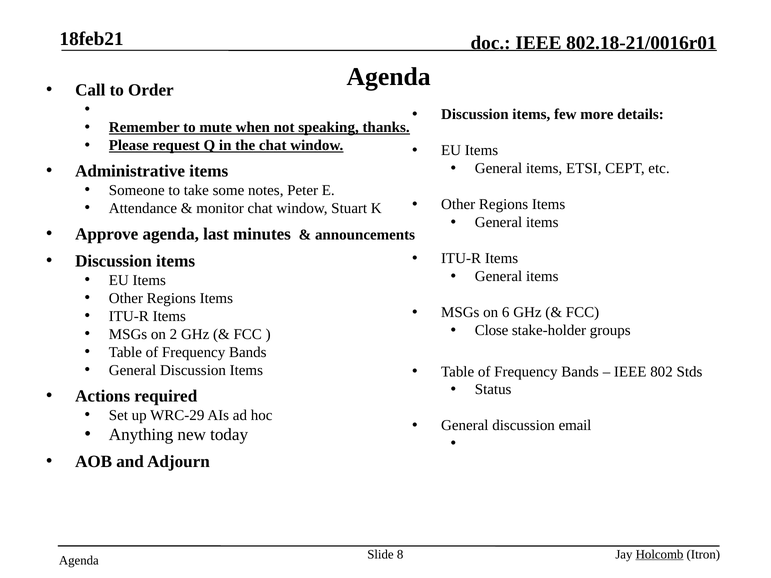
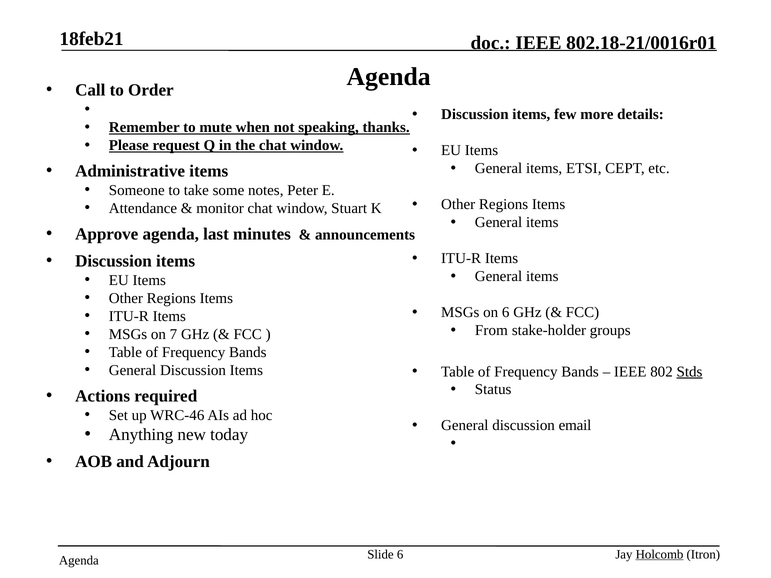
Close: Close -> From (491, 331)
2: 2 -> 7 (173, 334)
Stds underline: none -> present (690, 372)
WRC-29: WRC-29 -> WRC-46 (177, 415)
Slide 8: 8 -> 6 (400, 555)
